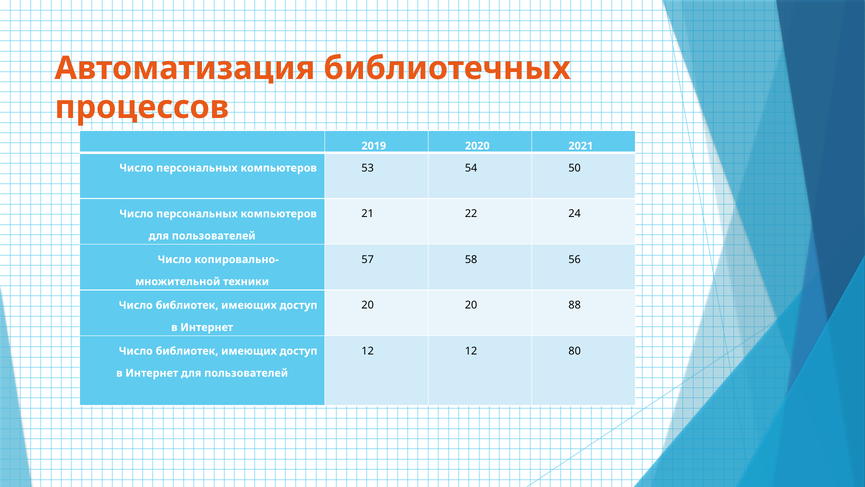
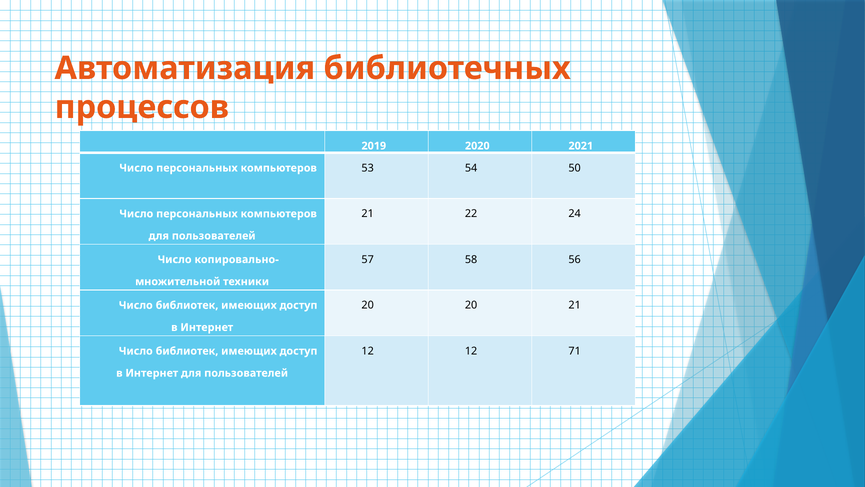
20 88: 88 -> 21 (575, 305)
80: 80 -> 71 (575, 351)
